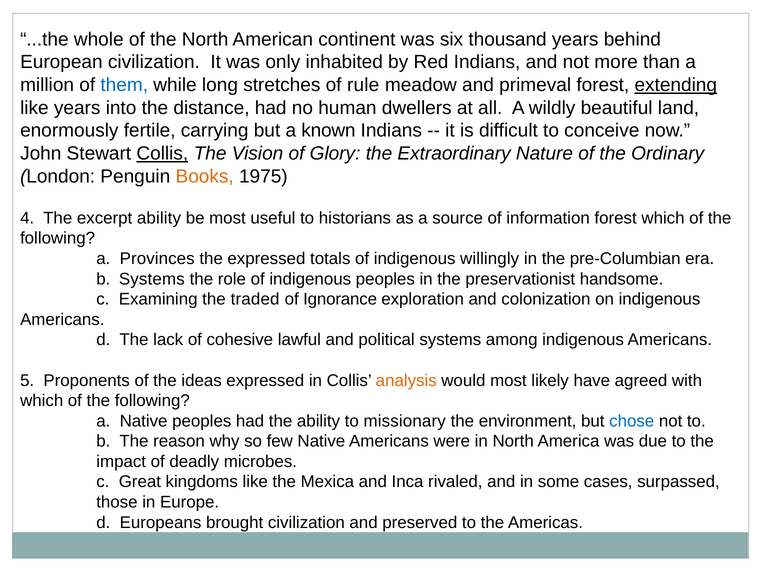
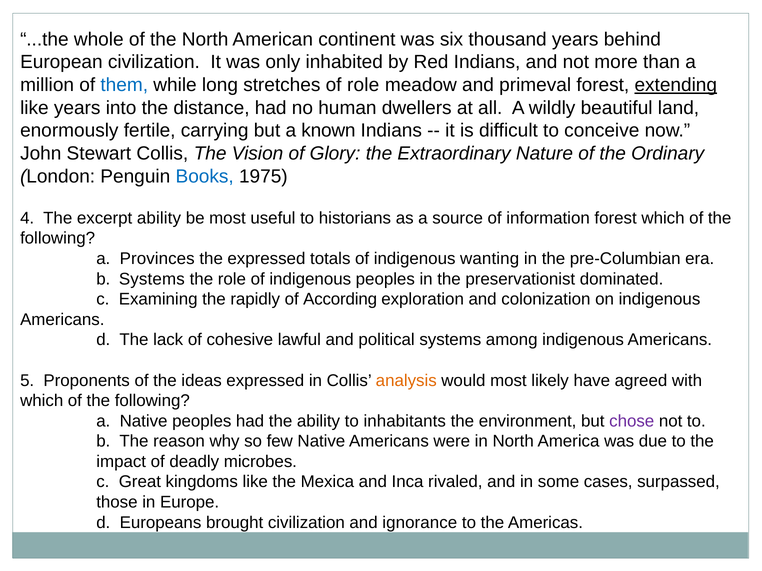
of rule: rule -> role (363, 85)
Collis underline: present -> none (162, 154)
Books colour: orange -> blue (205, 177)
willingly: willingly -> wanting (490, 259)
handsome: handsome -> dominated (622, 279)
traded: traded -> rapidly (255, 300)
Ignorance: Ignorance -> According (340, 300)
missionary: missionary -> inhabitants (405, 421)
chose colour: blue -> purple (632, 421)
preserved: preserved -> ignorance (420, 523)
